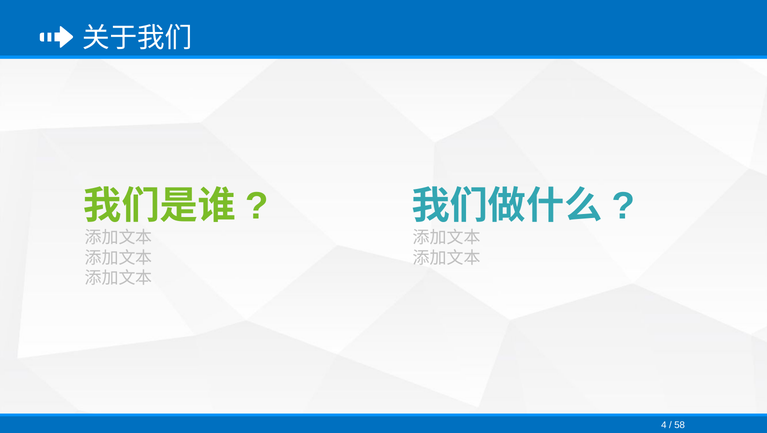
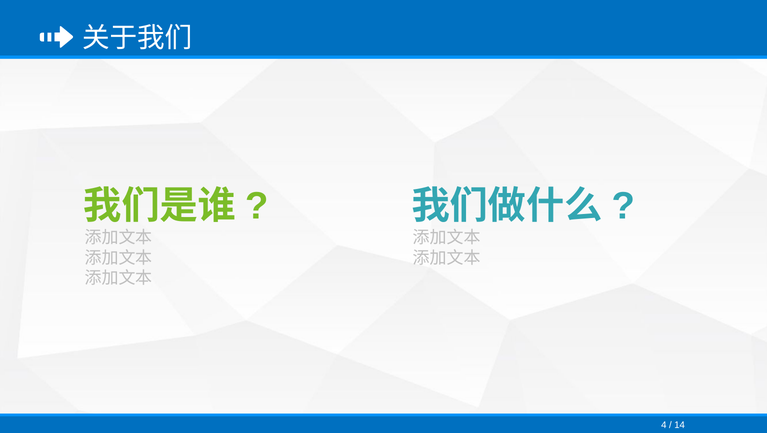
58: 58 -> 14 (680, 425)
